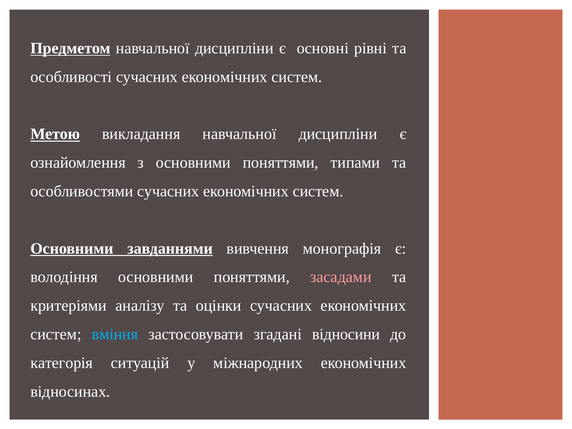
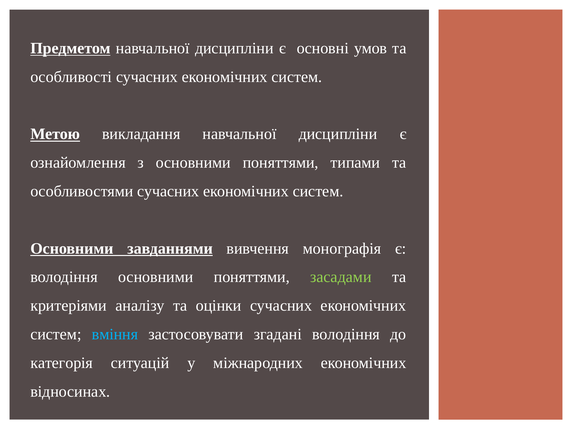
рівні: рівні -> умов (371, 48)
засадами colour: pink -> light green (341, 277)
згадані відносини: відносини -> володіння (346, 334)
